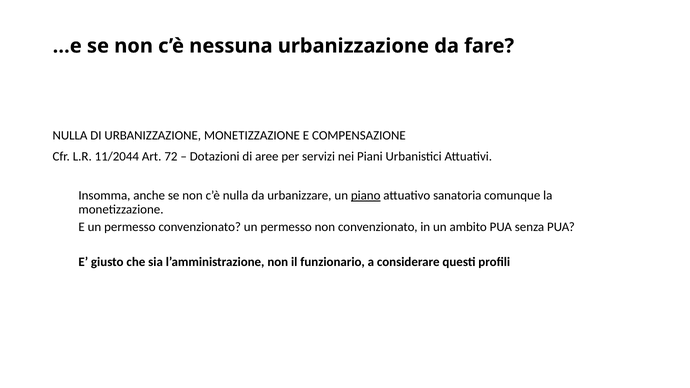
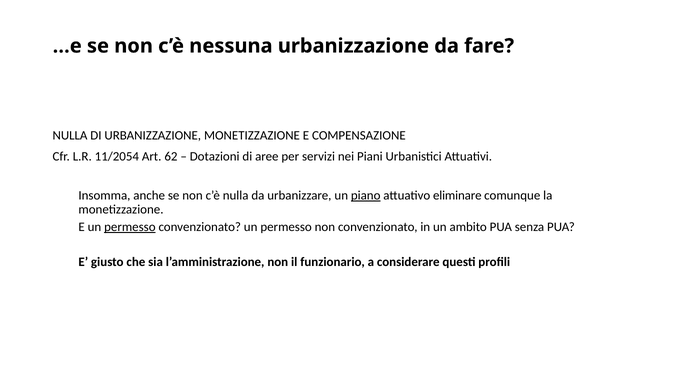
11/2044: 11/2044 -> 11/2054 (117, 157)
72: 72 -> 62 (171, 157)
sanatoria: sanatoria -> eliminare (457, 195)
permesso underline: none -> present (130, 227)
